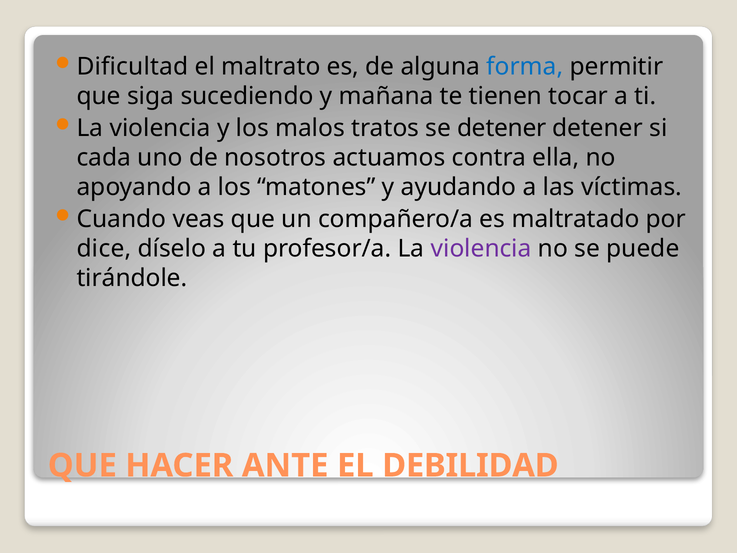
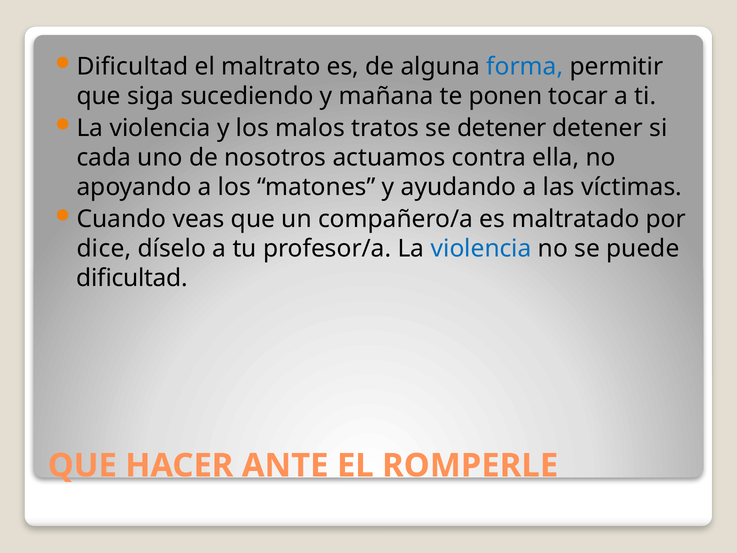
tienen: tienen -> ponen (506, 96)
violencia colour: purple -> blue (481, 249)
tirándole: tirándole -> dificultad (132, 278)
DEBILIDAD: DEBILIDAD -> ROMPERLE (470, 465)
